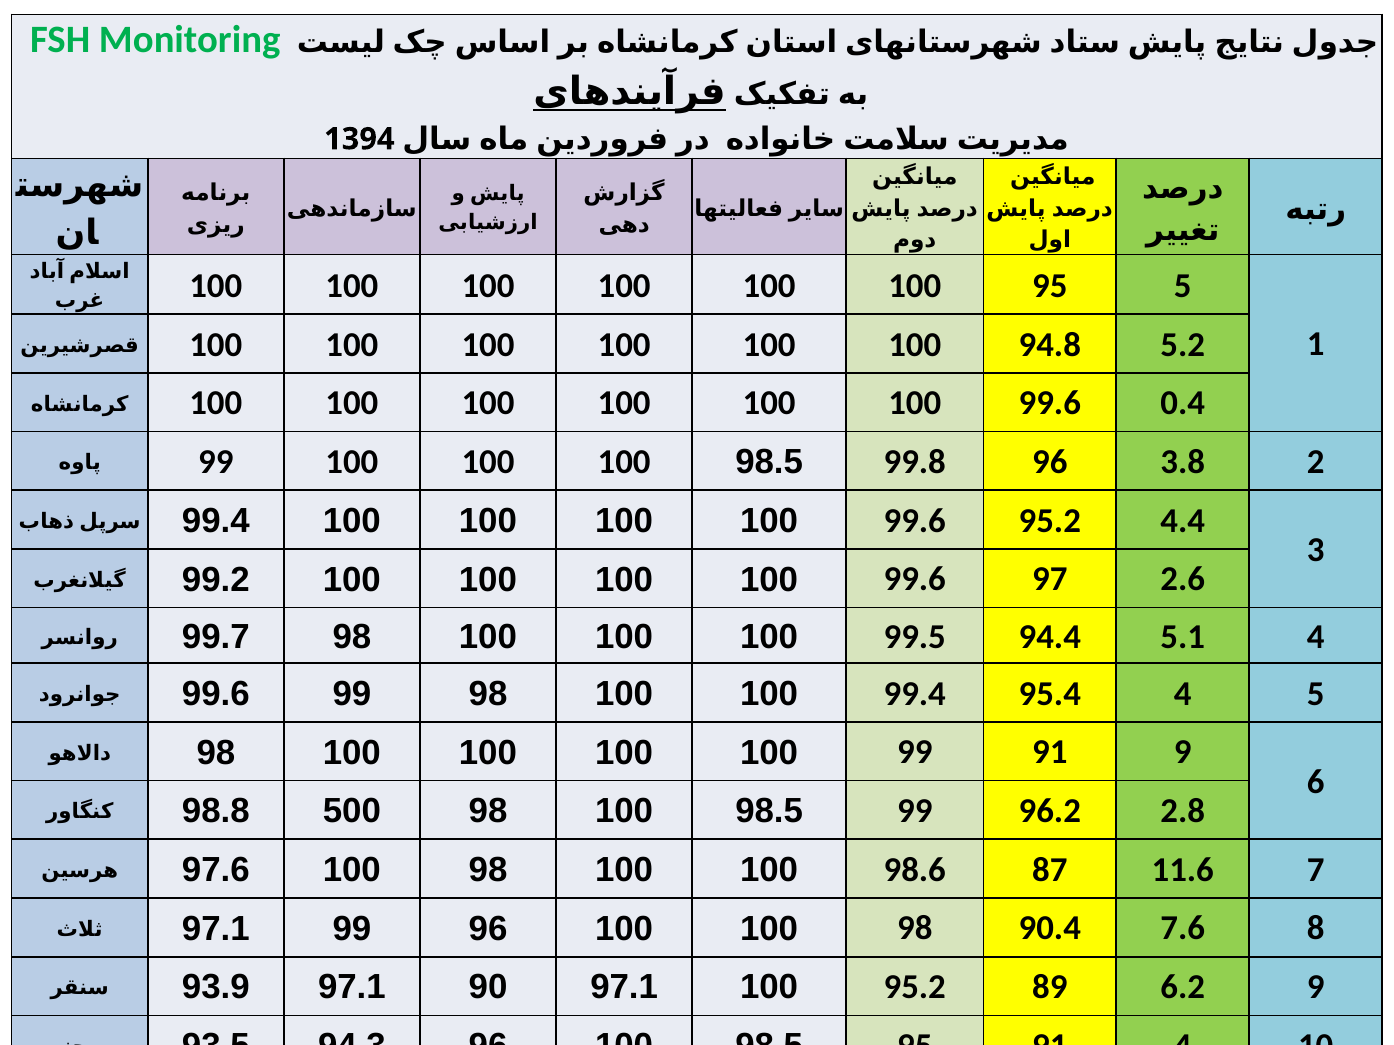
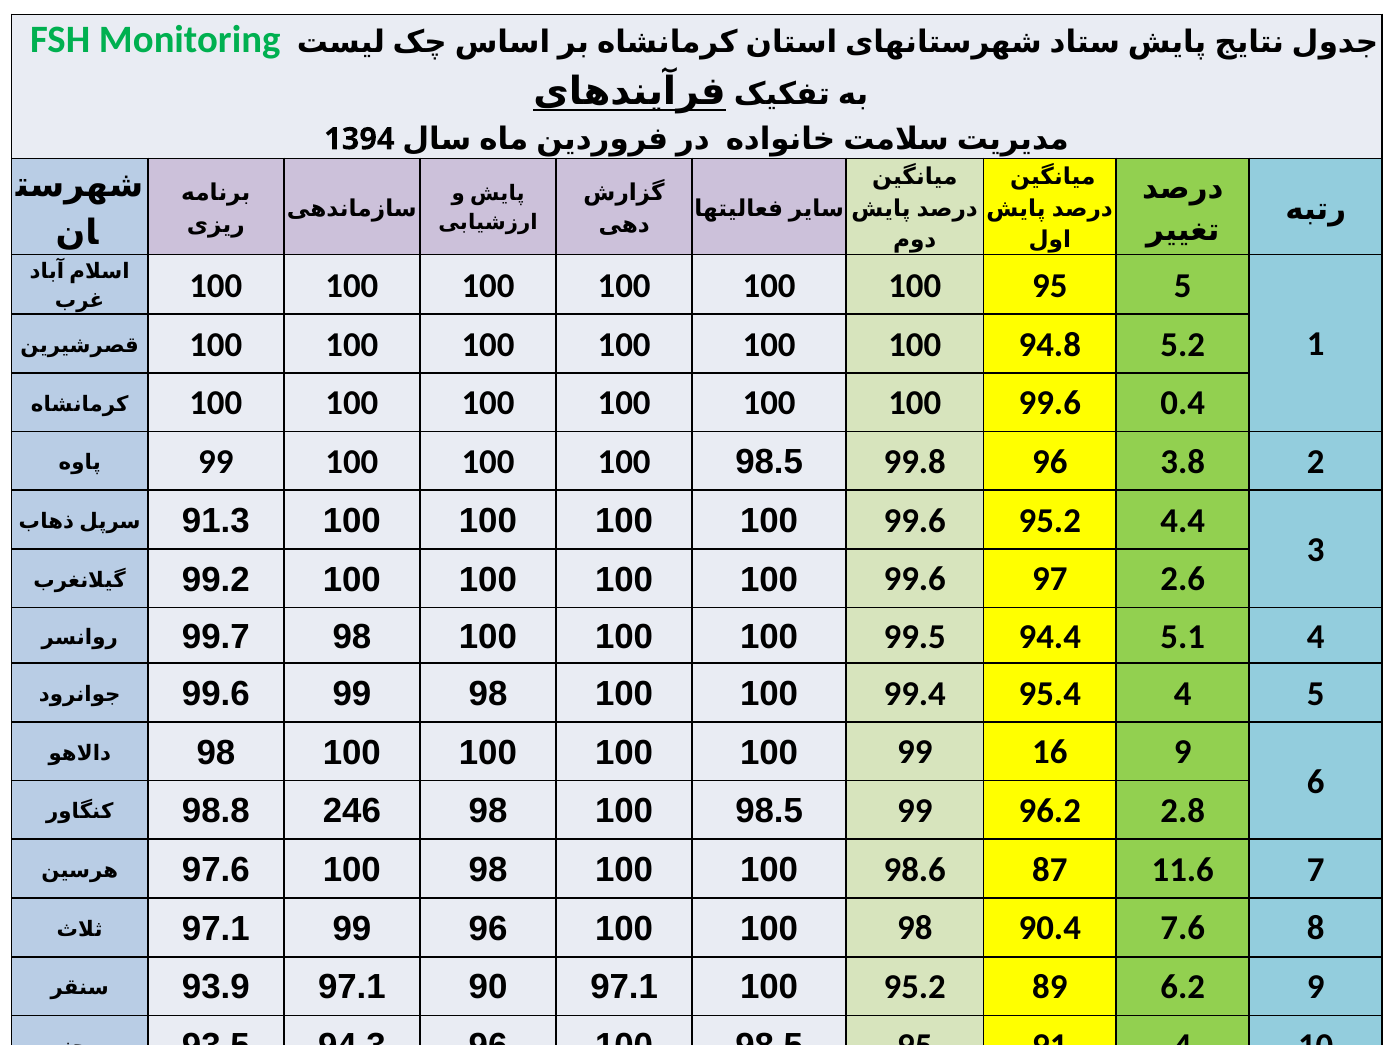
99.4: 99.4 -> 91.3 (216, 521)
99 91: 91 -> 16 (1050, 753)
500: 500 -> 246 (352, 812)
